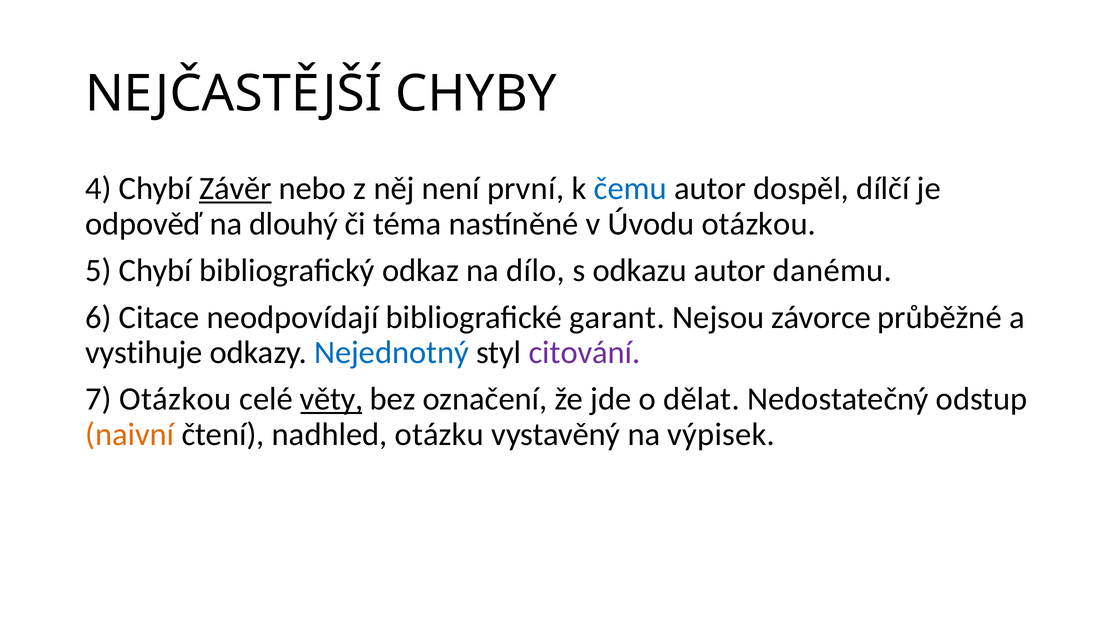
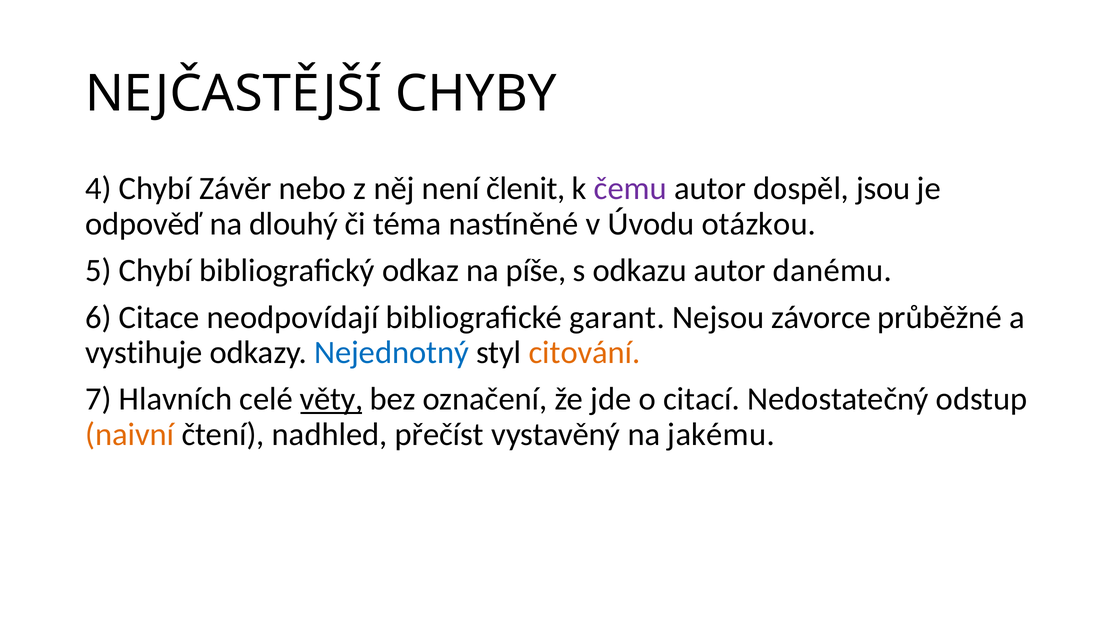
Závěr underline: present -> none (235, 189)
první: první -> členit (526, 189)
čemu colour: blue -> purple (630, 189)
dílčí: dílčí -> jsou (883, 189)
dílo: dílo -> píše (536, 271)
citování colour: purple -> orange (585, 353)
7 Otázkou: Otázkou -> Hlavních (175, 399)
dělat: dělat -> citací (702, 399)
otázku: otázku -> přečíst (439, 434)
výpisek: výpisek -> jakému (721, 434)
